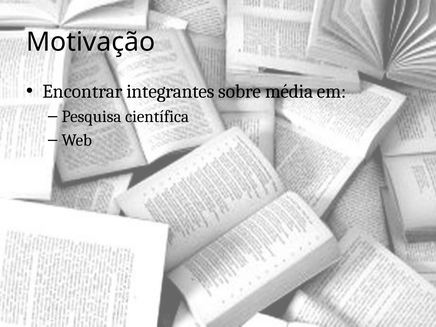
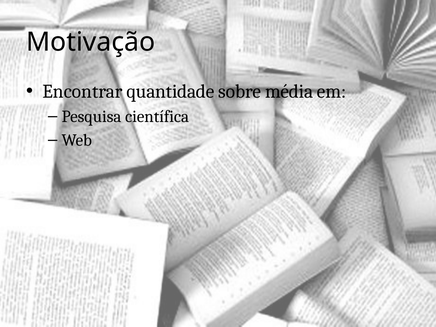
integrantes: integrantes -> quantidade (170, 91)
